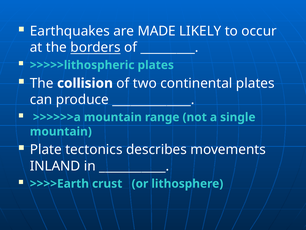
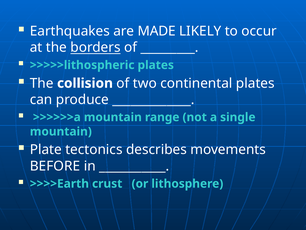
INLAND: INLAND -> BEFORE (55, 166)
